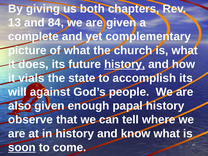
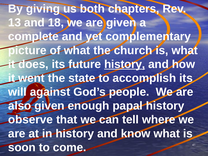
84: 84 -> 18 (56, 23)
vials: vials -> went (31, 78)
soon underline: present -> none (22, 147)
